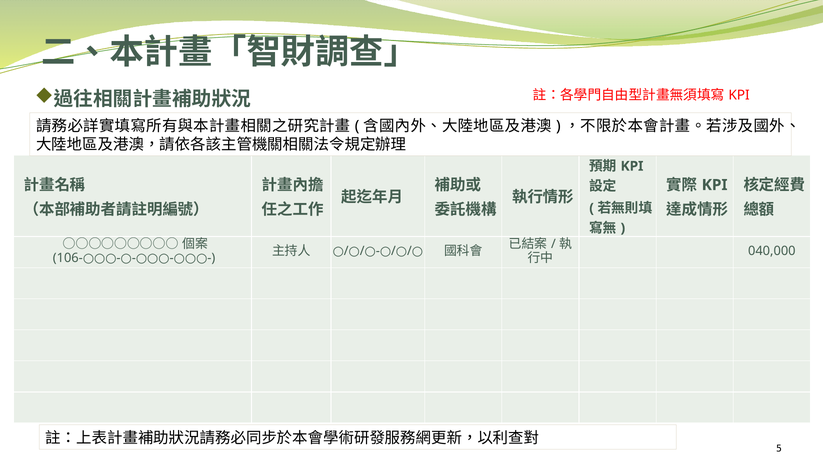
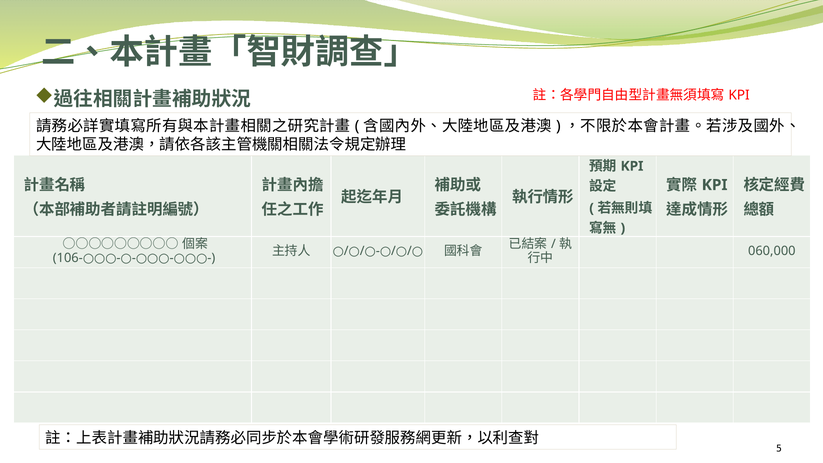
040,000: 040,000 -> 060,000 (772, 251)
